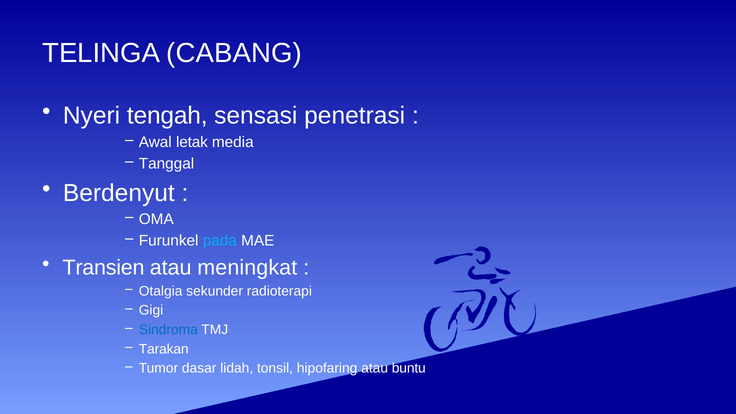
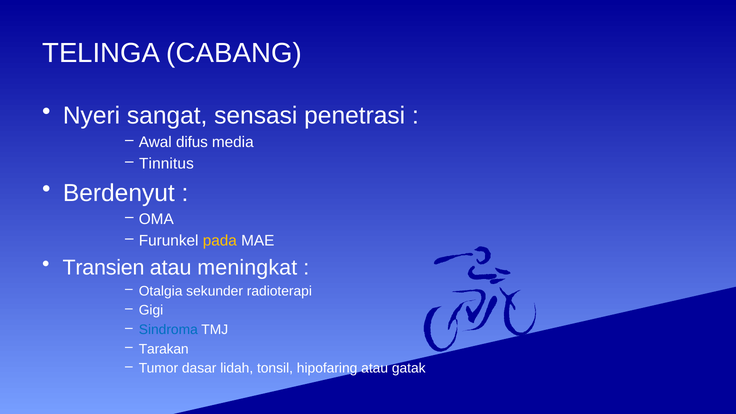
tengah: tengah -> sangat (167, 116)
letak: letak -> difus (192, 142)
Tanggal: Tanggal -> Tinnitus (166, 164)
pada colour: light blue -> yellow (220, 241)
buntu: buntu -> gatak (409, 368)
